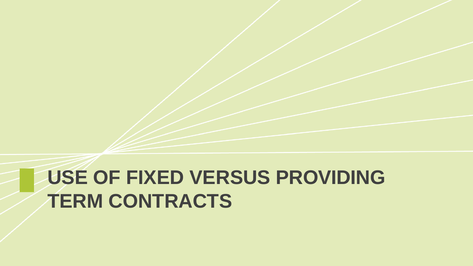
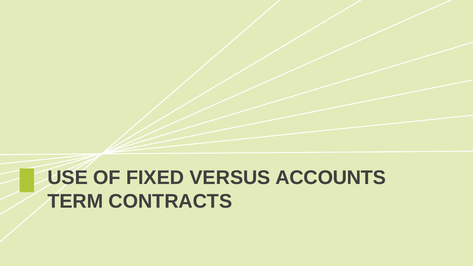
PROVIDING: PROVIDING -> ACCOUNTS (331, 178)
